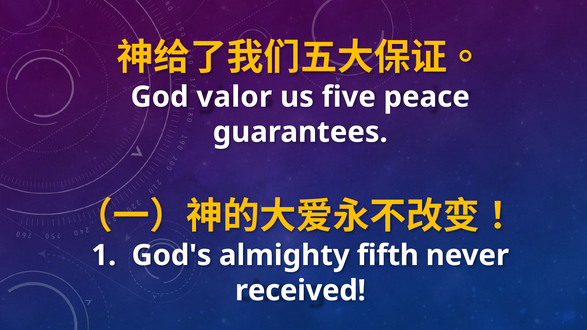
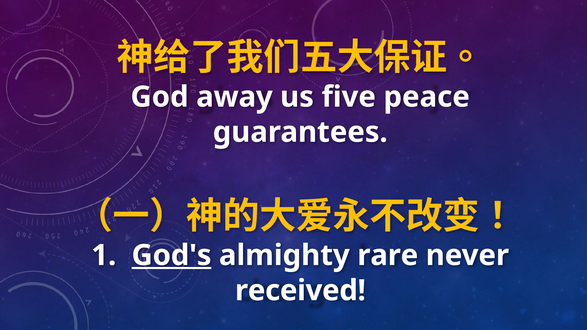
valor: valor -> away (234, 97)
God's underline: none -> present (172, 255)
fifth: fifth -> rare (388, 255)
